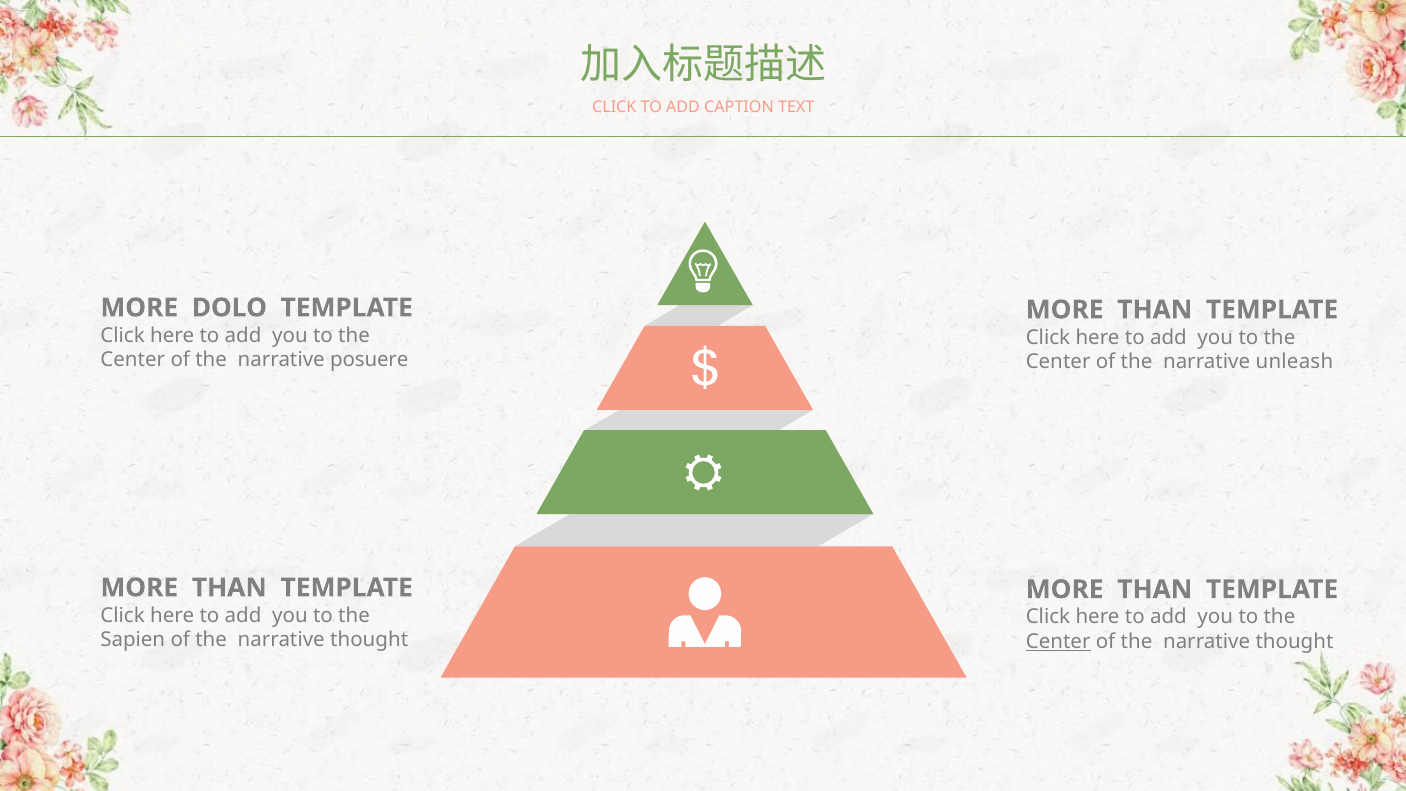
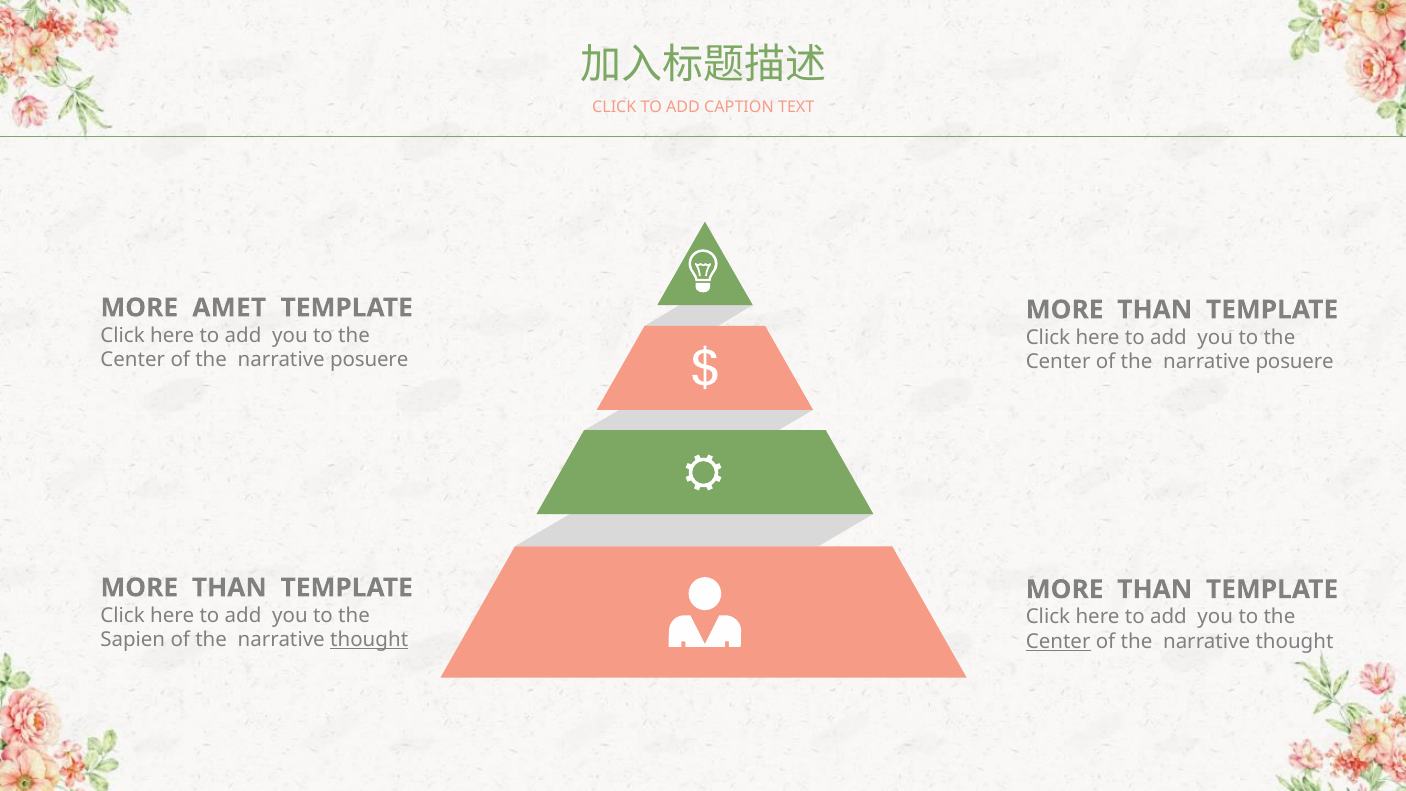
DOLO: DOLO -> AMET (229, 308)
unleash: unleash -> posuere (1295, 362)
thought underline: none -> present (369, 640)
